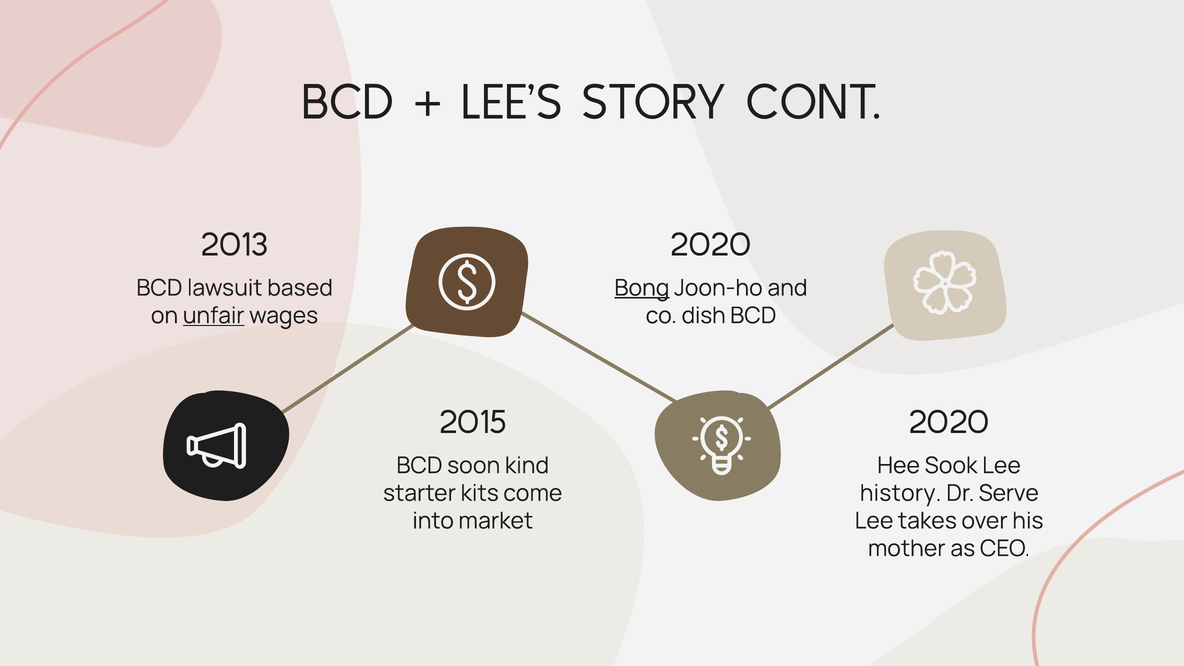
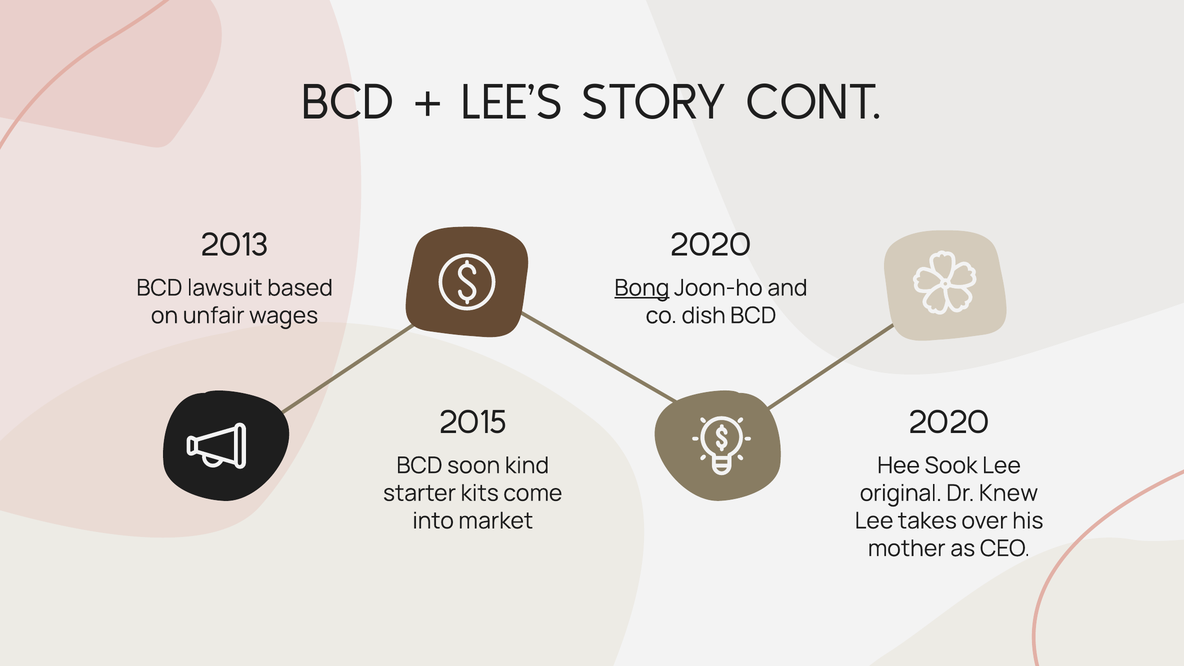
unfair underline: present -> none (214, 316)
history: history -> original (901, 493)
Serve: Serve -> Knew (1008, 493)
